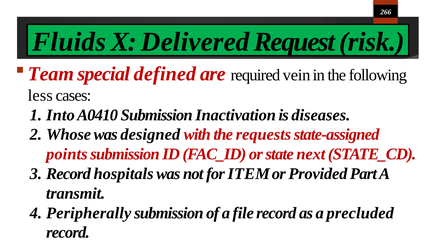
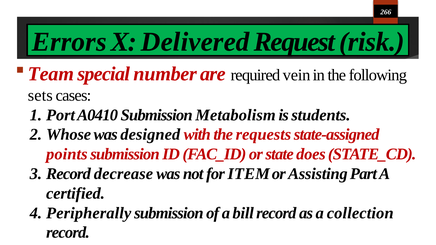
Fluids: Fluids -> Errors (69, 42)
defined: defined -> number (165, 74)
less: less -> sets (40, 95)
Into: Into -> Port (61, 115)
Inactivation: Inactivation -> Metabolism (236, 115)
diseases: diseases -> students (321, 115)
next: next -> does (311, 154)
hospitals: hospitals -> decrease (123, 174)
Provided: Provided -> Assisting (318, 174)
transmit: transmit -> certified (75, 194)
file: file -> bill (243, 213)
precluded: precluded -> collection (360, 213)
